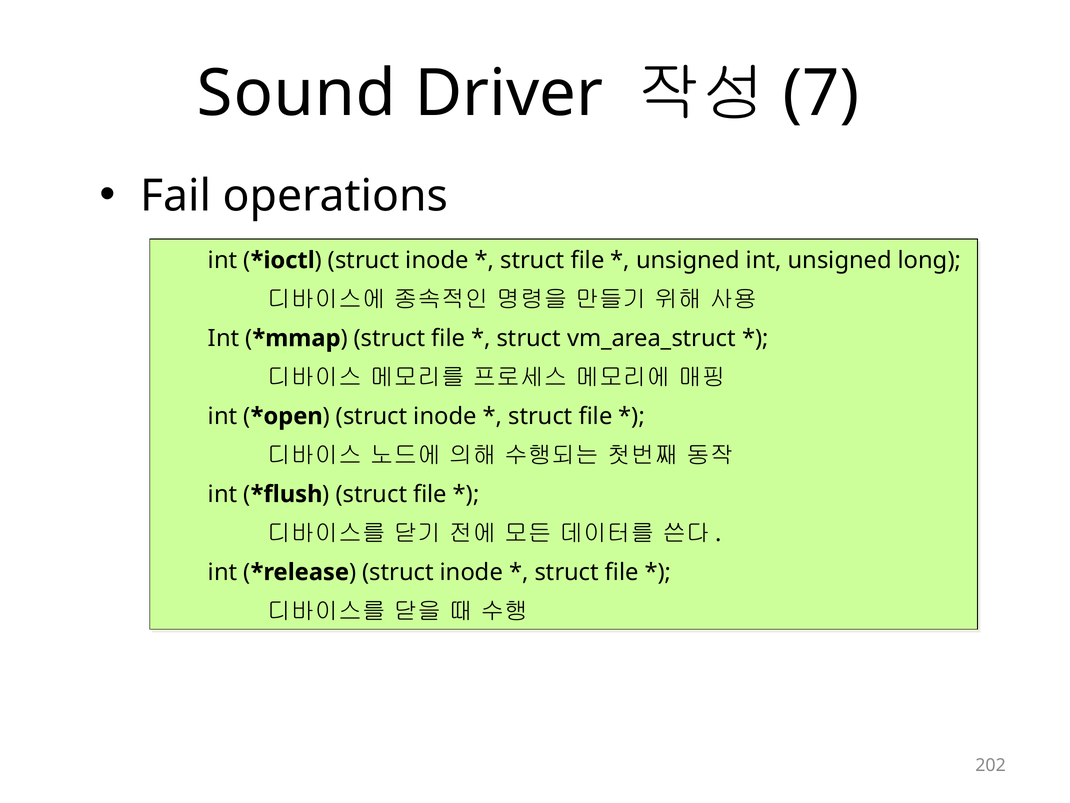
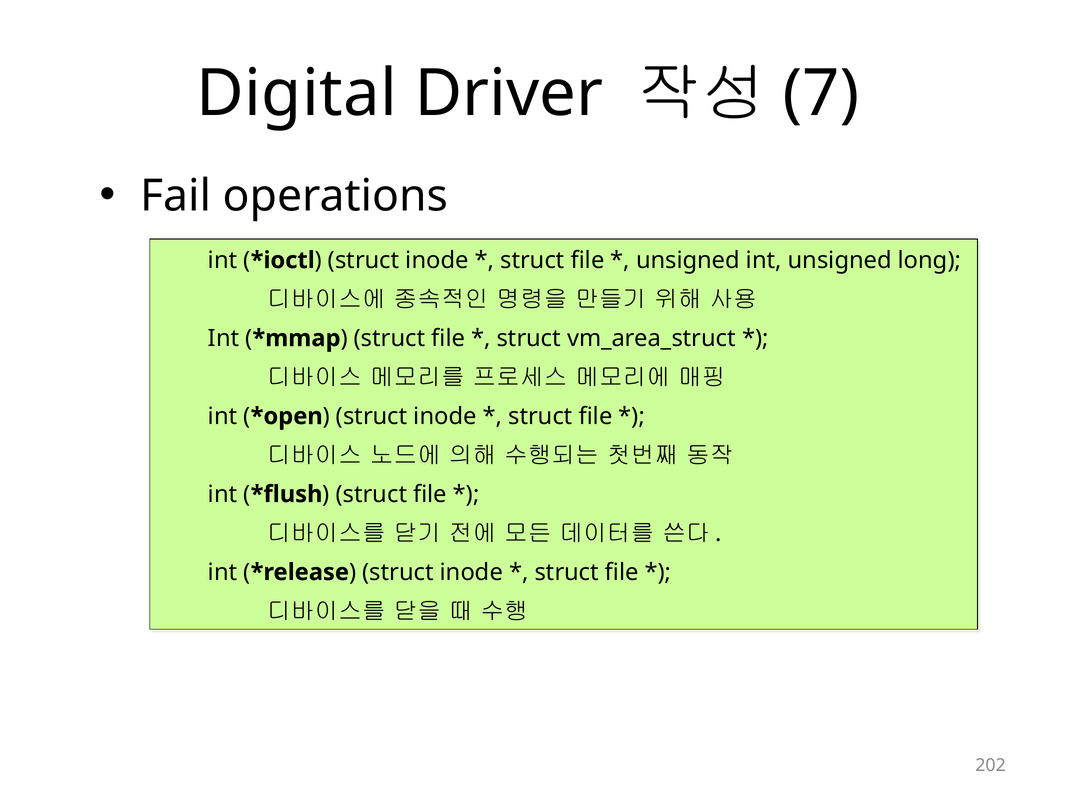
Sound: Sound -> Digital (297, 94)
